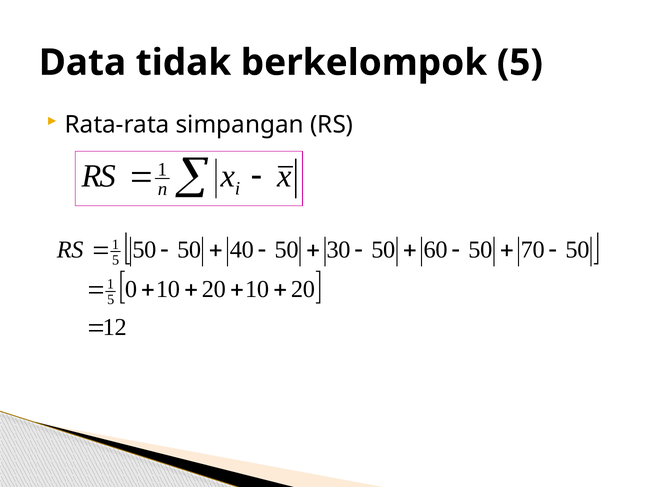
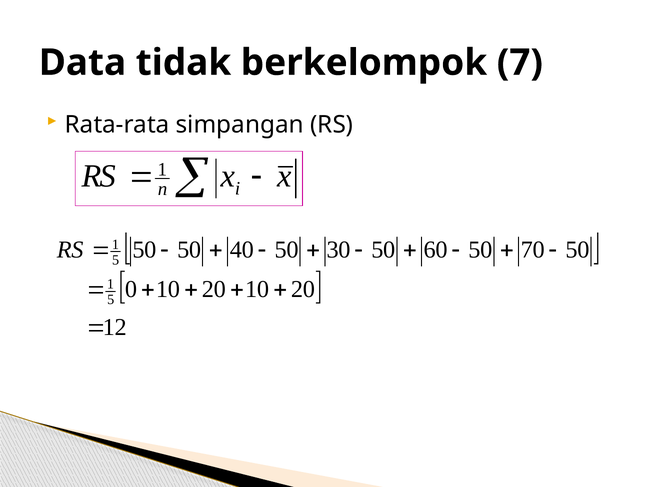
berkelompok 5: 5 -> 7 (520, 63)
